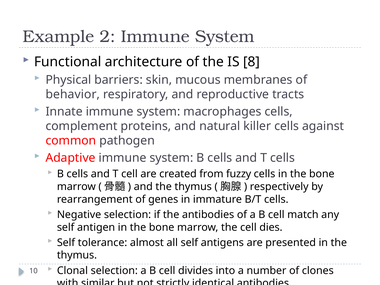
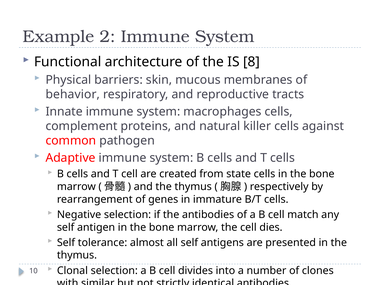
fuzzy: fuzzy -> state (239, 174)
